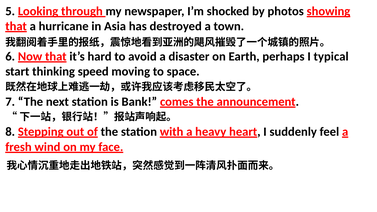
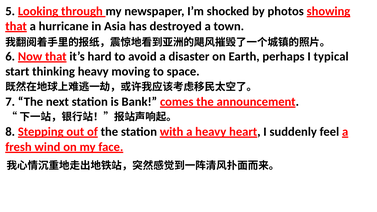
thinking speed: speed -> heavy (93, 72)
